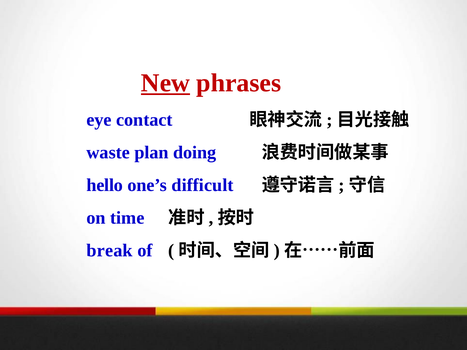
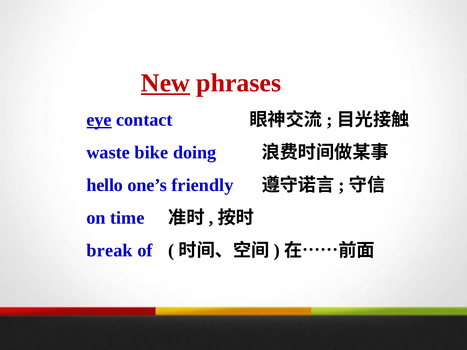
eye underline: none -> present (99, 120)
plan: plan -> bike (151, 153)
difficult: difficult -> friendly (203, 185)
